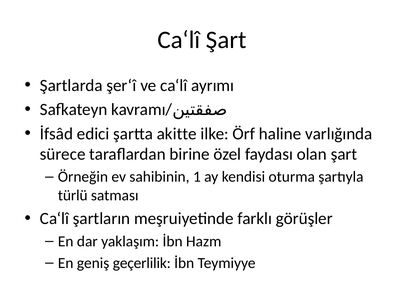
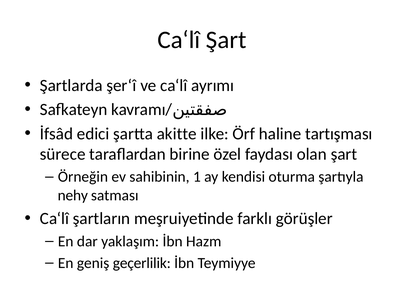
varlığında: varlığında -> tartışması (339, 134)
türlü: türlü -> nehy (73, 195)
